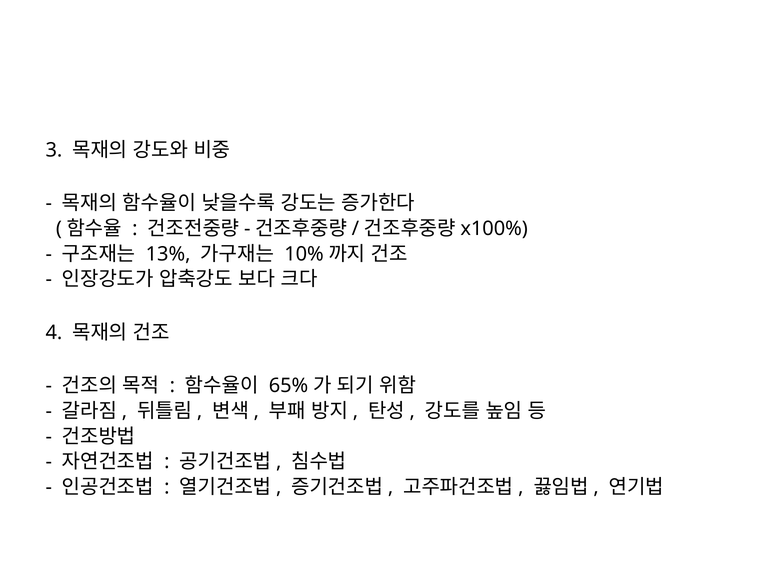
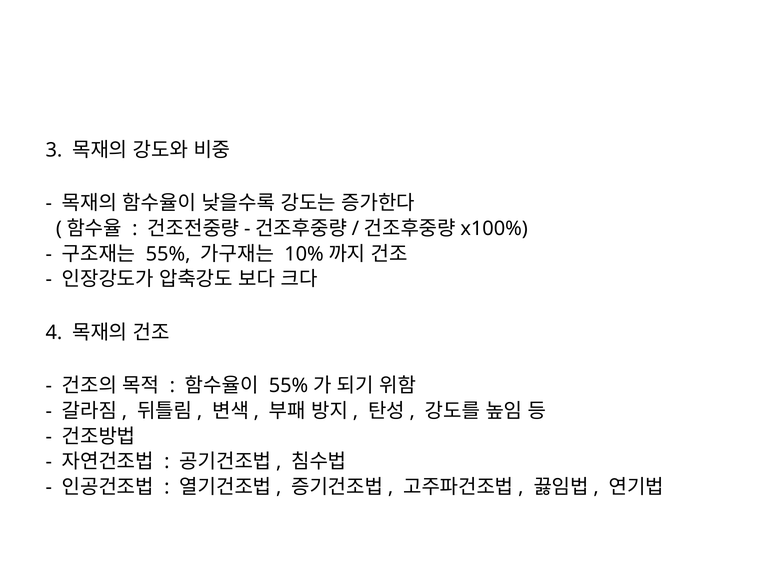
13%: 13% -> 55% (168, 254)
65%: 65% -> 55% (289, 386)
